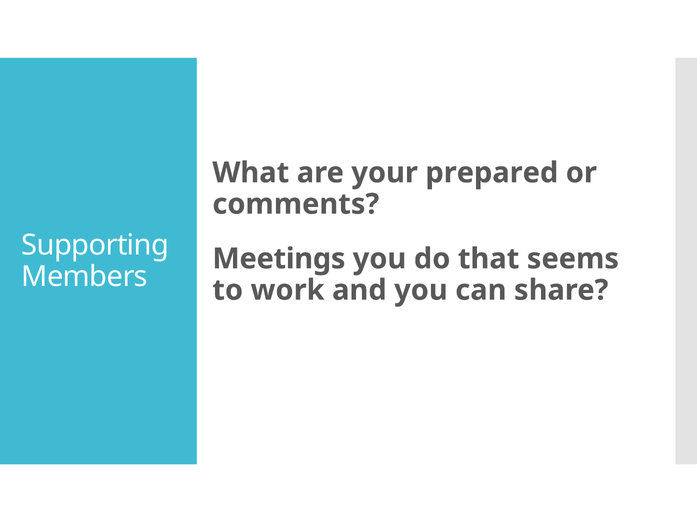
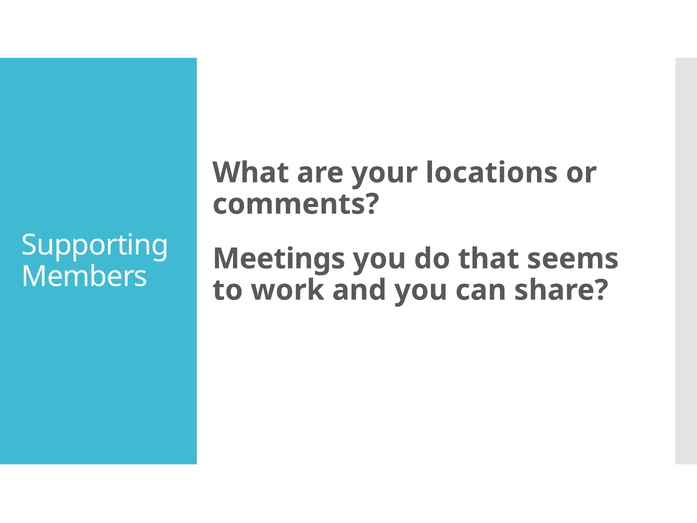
prepared: prepared -> locations (492, 173)
